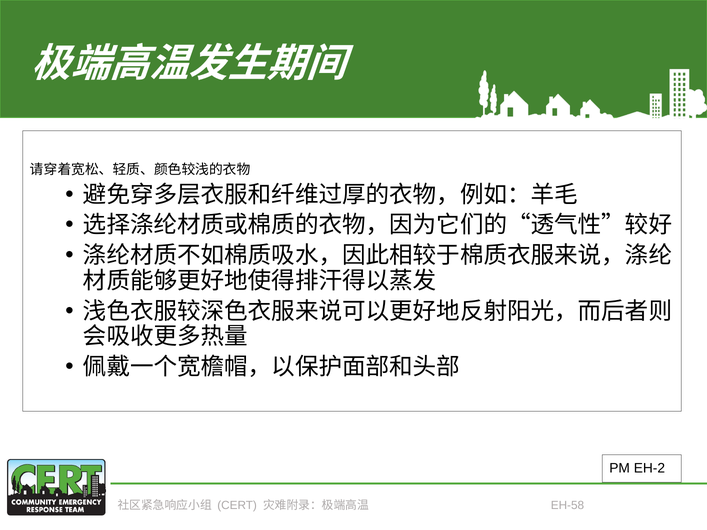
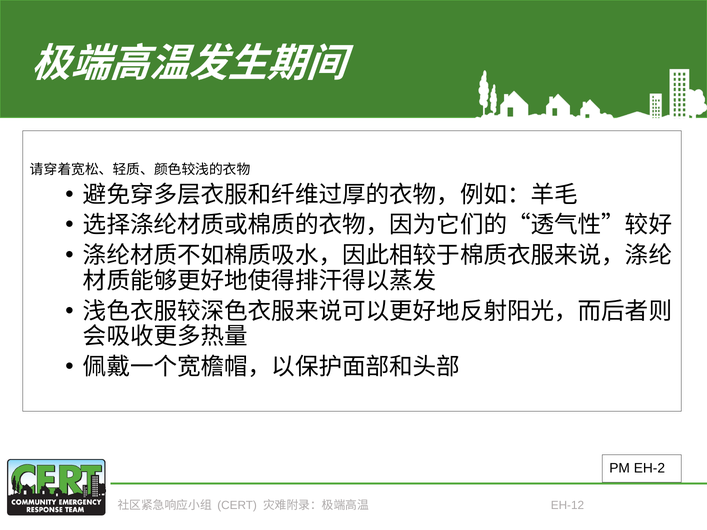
EH-58: EH-58 -> EH-12 (567, 505)
